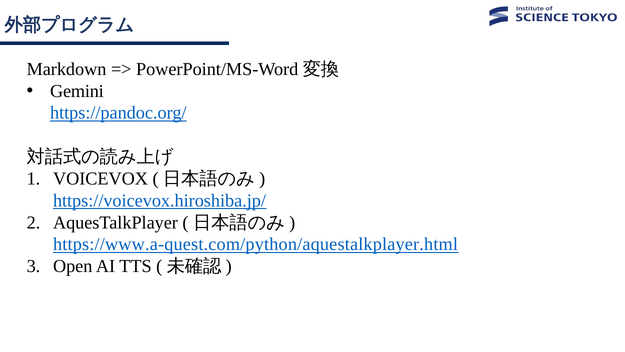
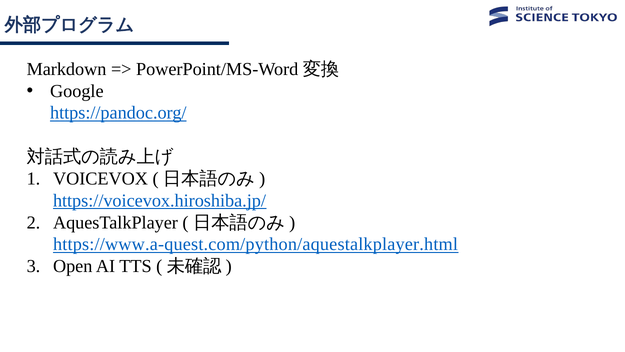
Gemini: Gemini -> Google (77, 91)
